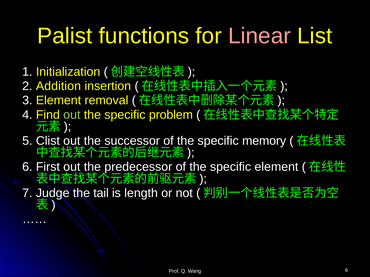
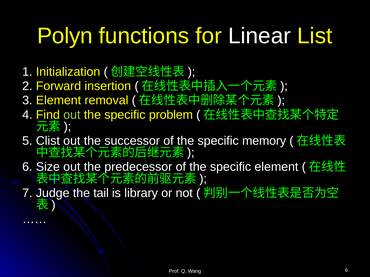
Palist: Palist -> Polyn (65, 36)
Linear colour: pink -> white (259, 36)
Addition: Addition -> Forward (59, 86)
First: First -> Size (48, 167)
length: length -> library (141, 193)
